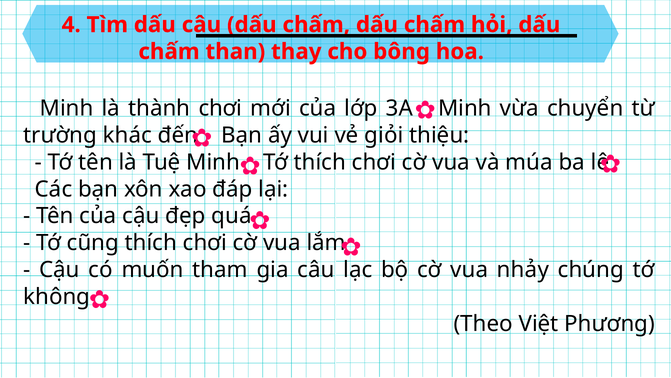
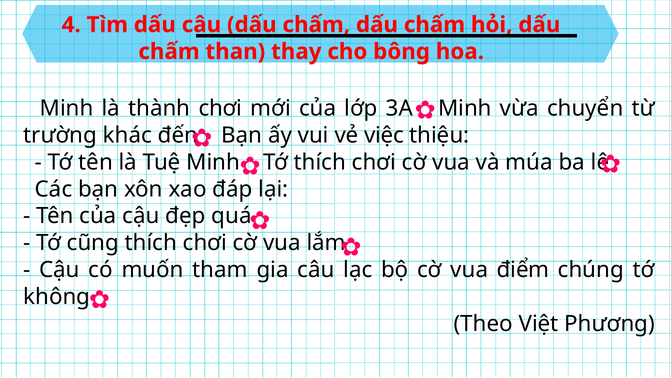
giỏi: giỏi -> việc (384, 135)
nhảy: nhảy -> điểm (523, 269)
